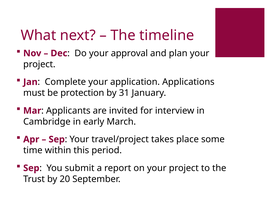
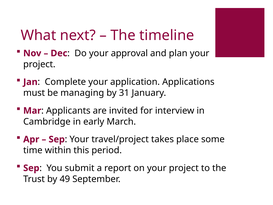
protection: protection -> managing (82, 93)
20: 20 -> 49 (65, 179)
